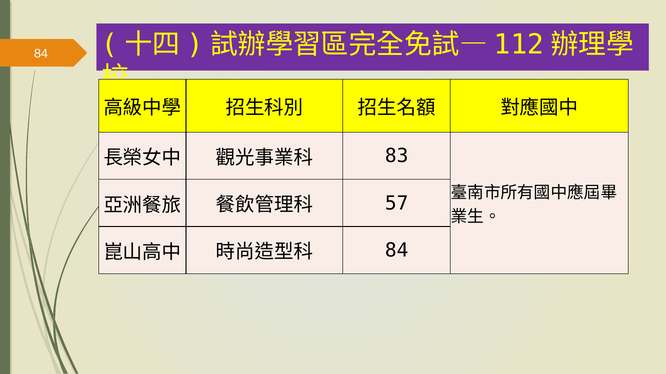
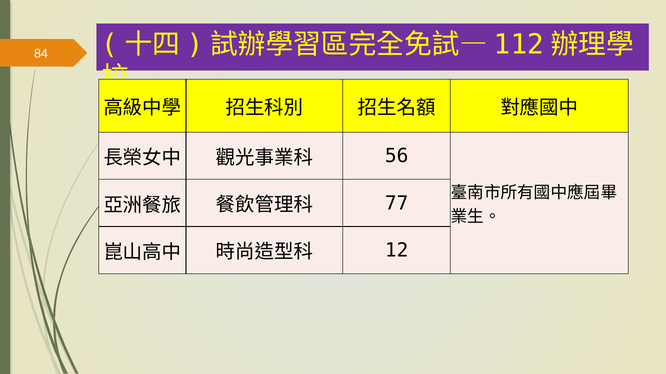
83: 83 -> 56 (397, 156)
57: 57 -> 77 (397, 204)
84: 84 -> 12 (397, 251)
